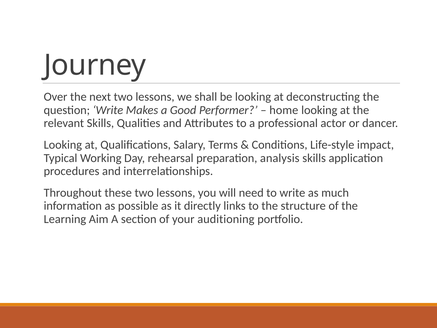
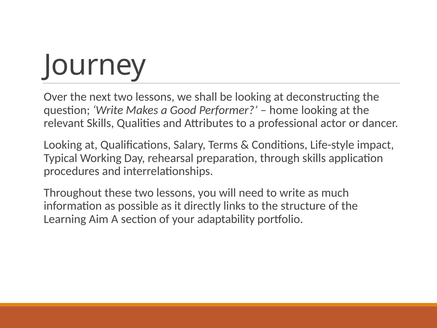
analysis: analysis -> through (280, 158)
auditioning: auditioning -> adaptability (226, 219)
